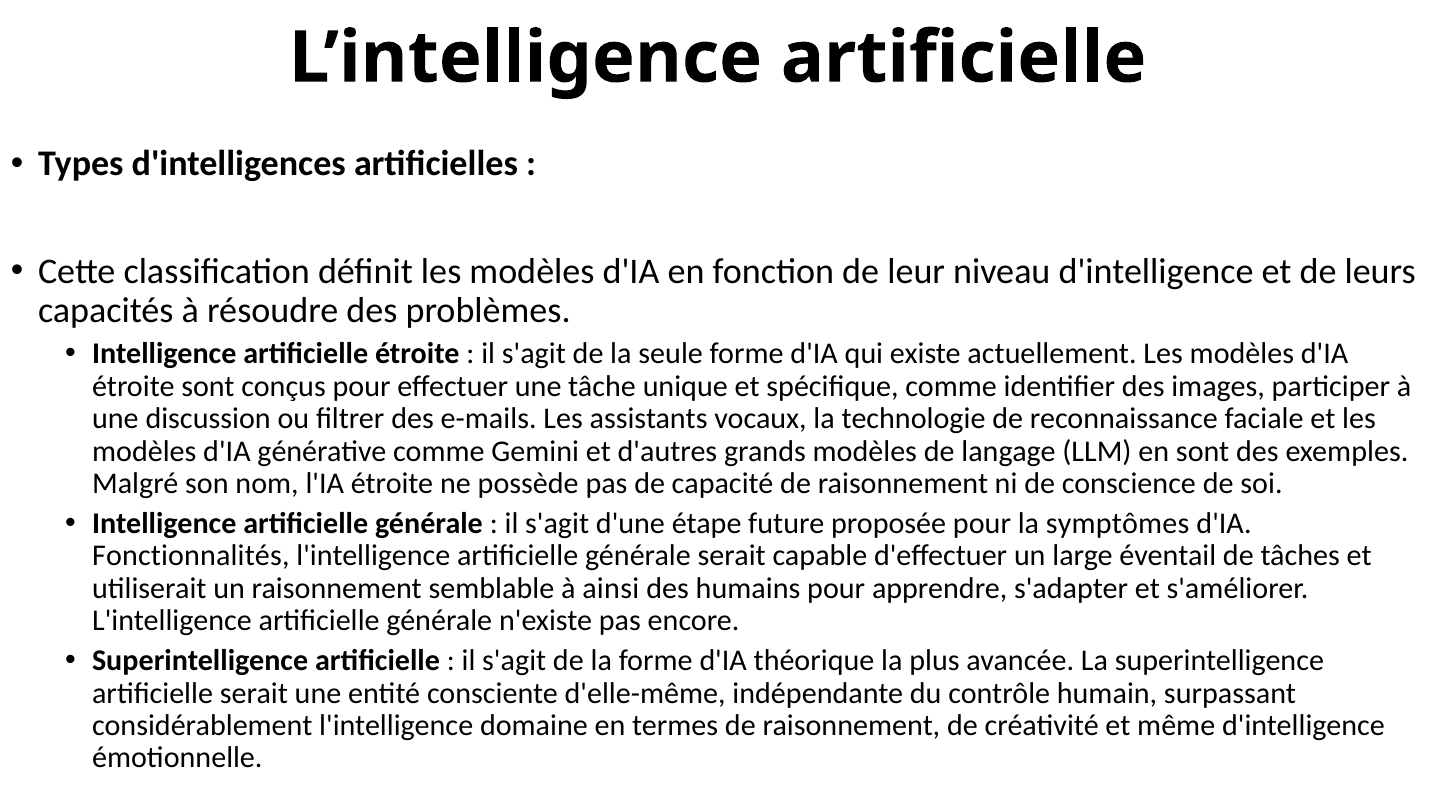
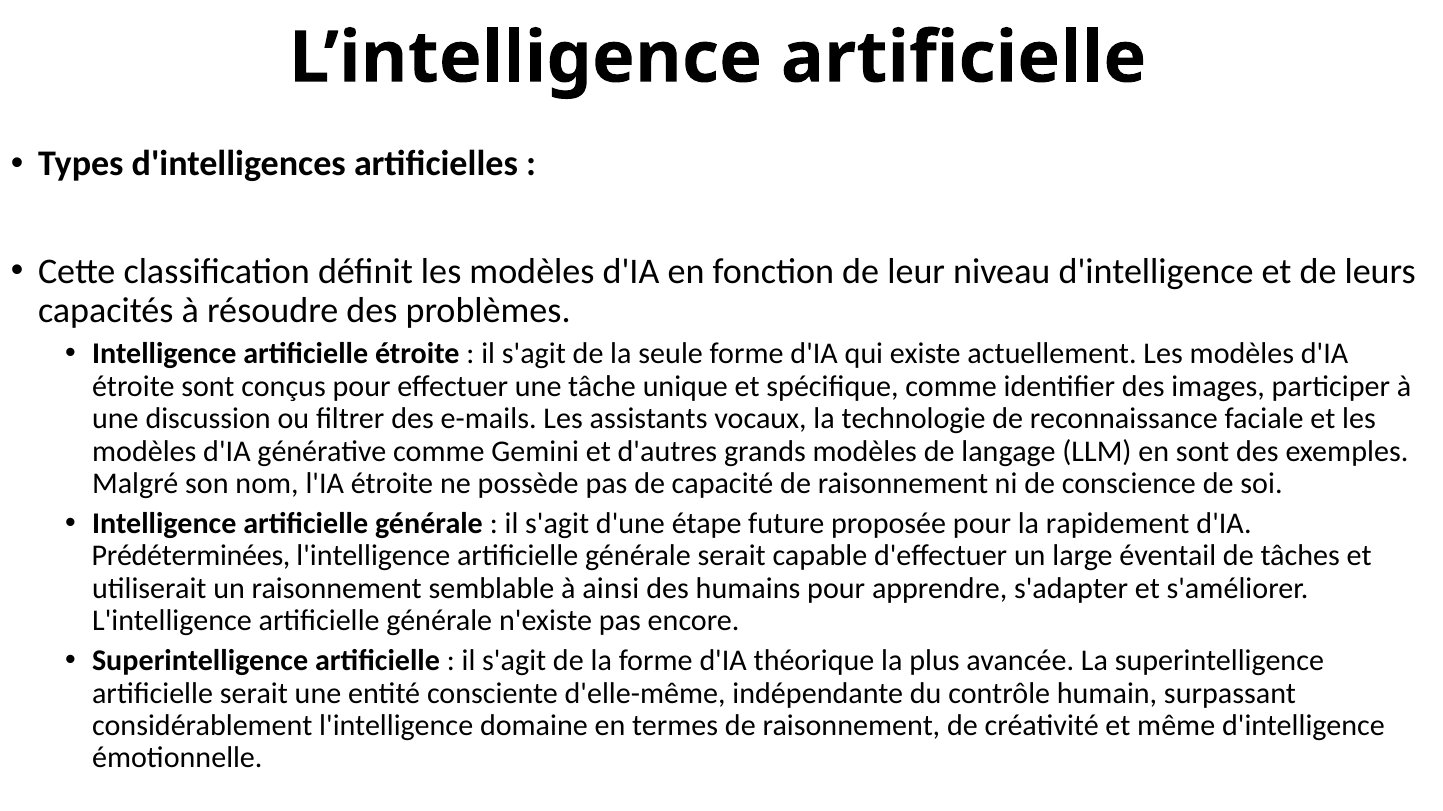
symptômes: symptômes -> rapidement (1118, 524)
Fonctionnalités: Fonctionnalités -> Prédéterminées (191, 556)
